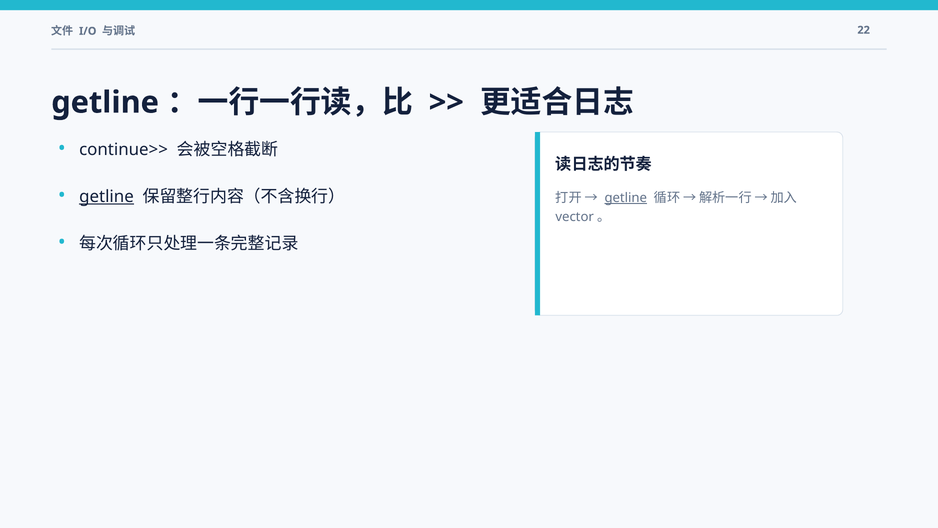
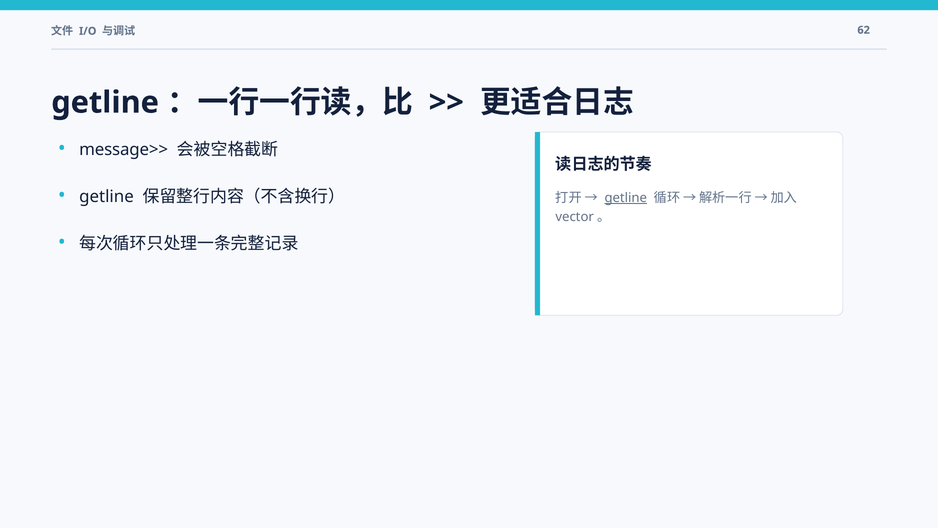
22: 22 -> 62 (864, 30)
continue>>: continue>> -> message>> (124, 150)
getline underline: present -> none (106, 196)
